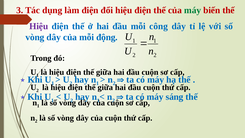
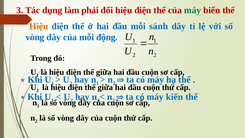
làm điện: điện -> phải (90, 10)
Hiệu colour: purple -> orange (39, 26)
công: công -> sánh (159, 26)
sáng: sáng -> kiến (174, 97)
